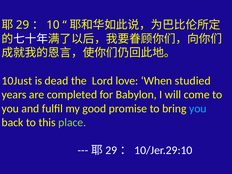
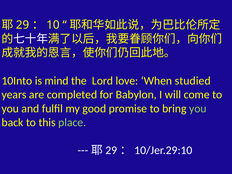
10Just: 10Just -> 10Into (17, 81)
dead: dead -> mind (57, 81)
you colour: light blue -> light green (198, 109)
